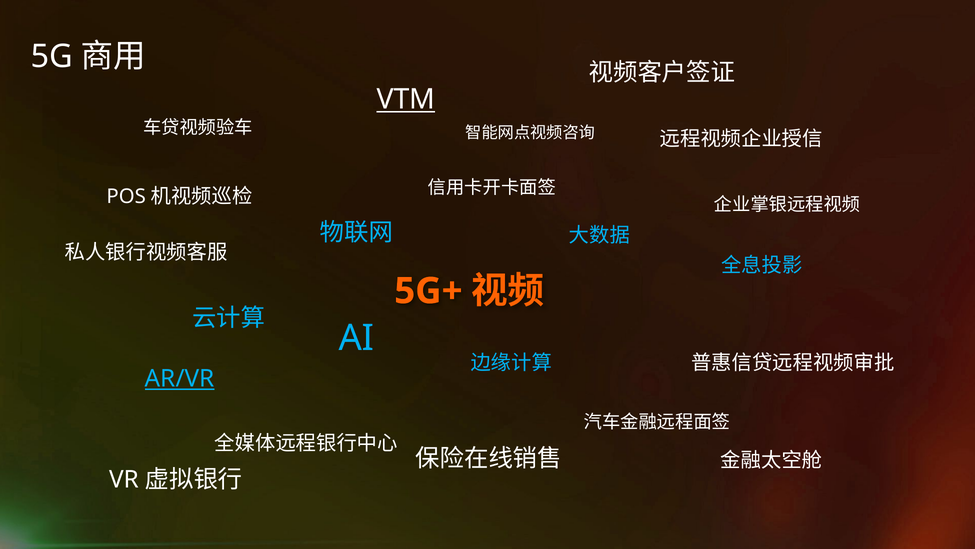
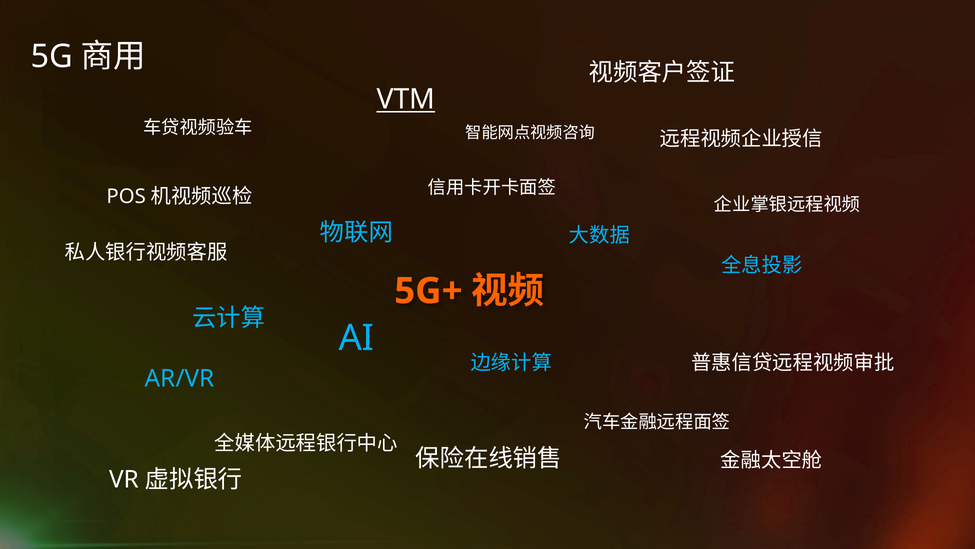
AR/VR underline: present -> none (180, 378)
